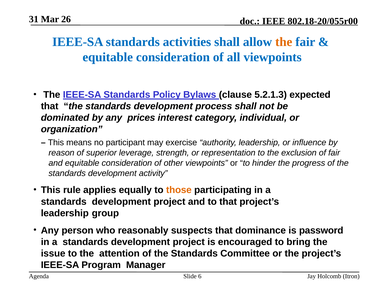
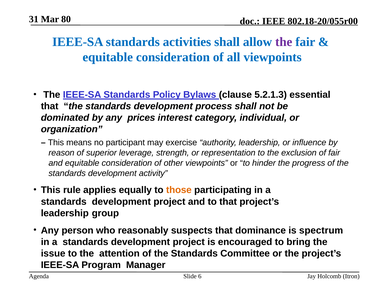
26: 26 -> 80 (66, 19)
the colour: orange -> purple (284, 42)
expected: expected -> essential (310, 95)
password: password -> spectrum (321, 231)
